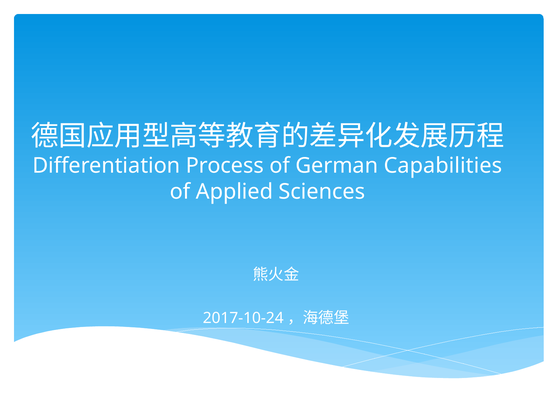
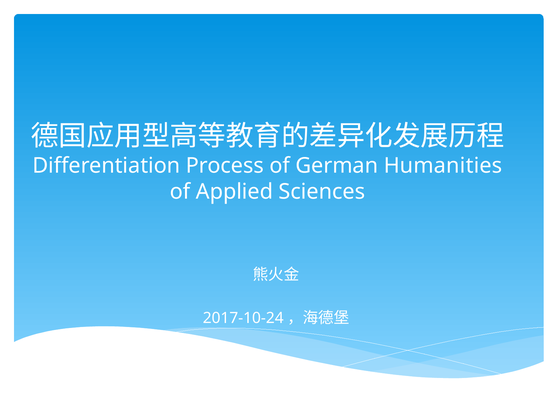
Capabilities: Capabilities -> Humanities (443, 166)
